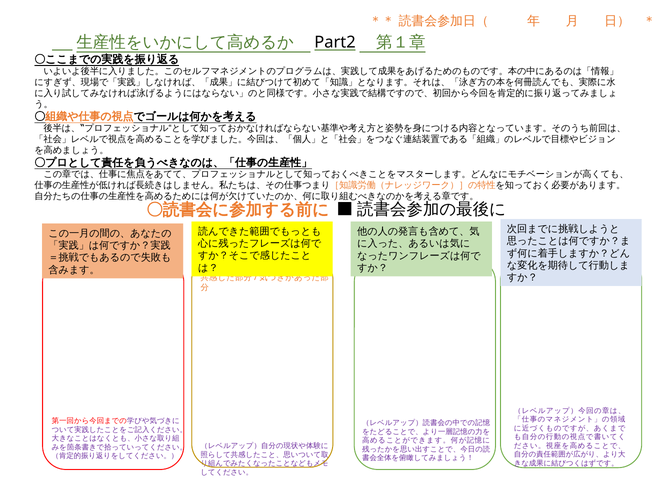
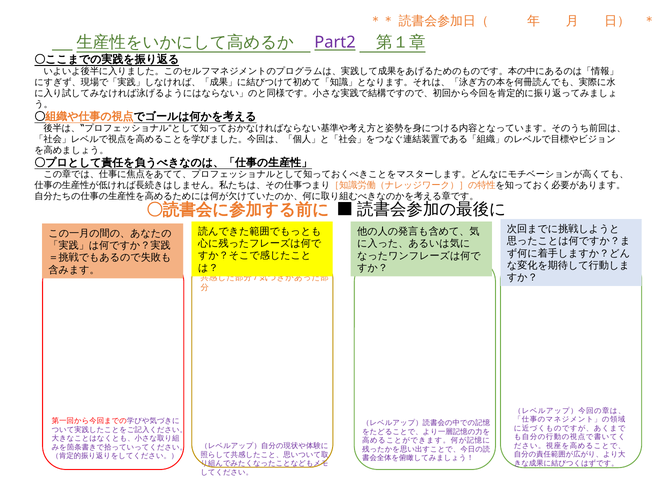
Part2 colour: black -> purple (335, 43)
